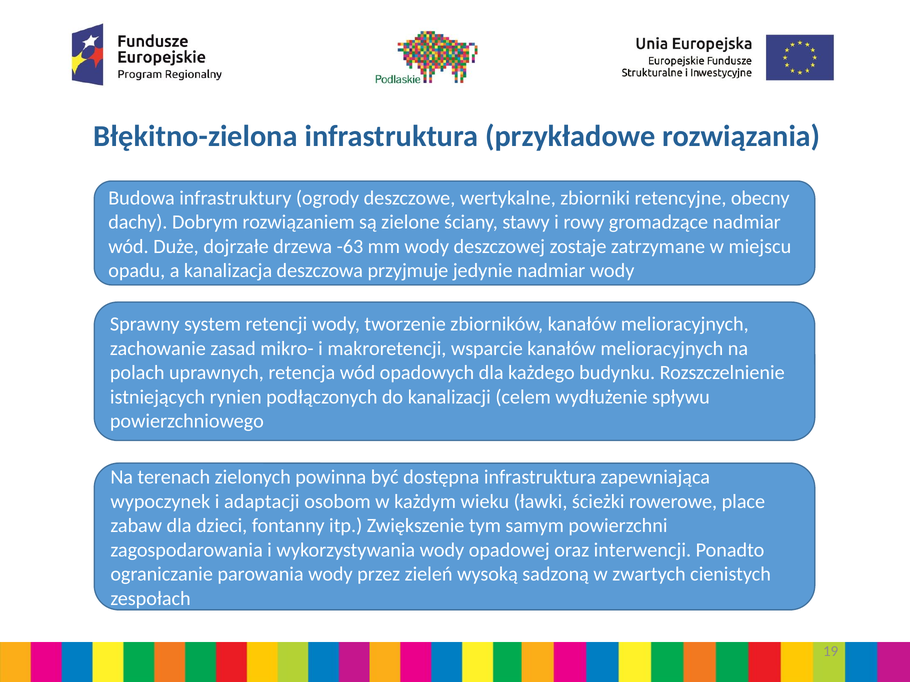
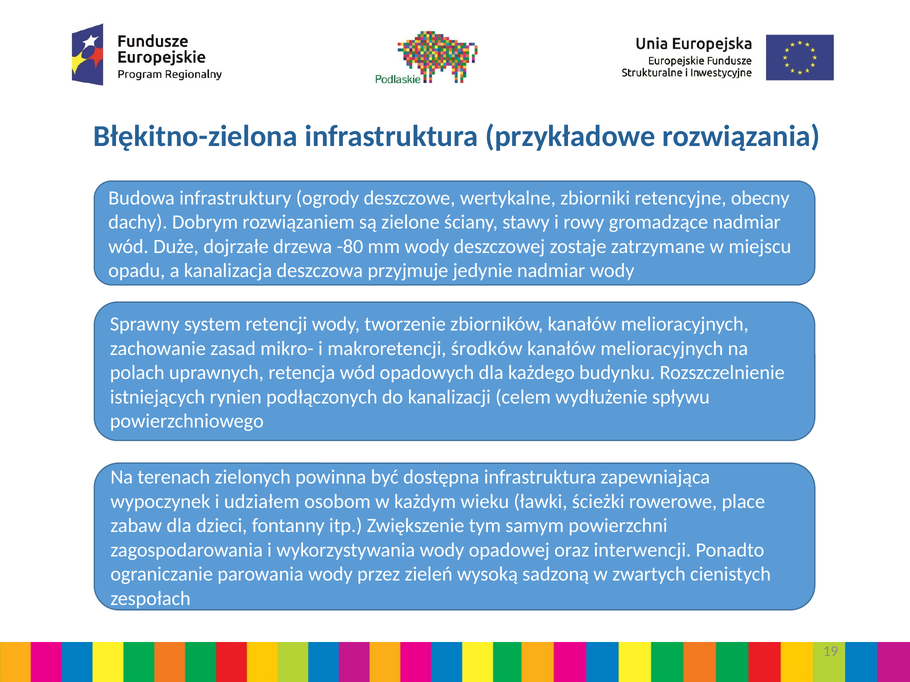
-63: -63 -> -80 (350, 247)
wsparcie: wsparcie -> środków (487, 349)
adaptacji: adaptacji -> udziałem (262, 502)
